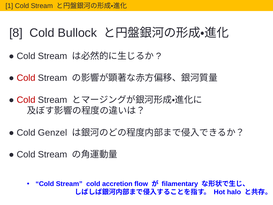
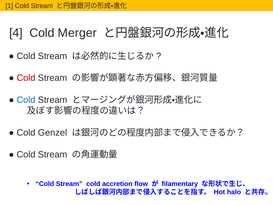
8: 8 -> 4 (16, 33)
Bullock: Bullock -> Merger (77, 33)
Cold colour: red -> blue (26, 100)
